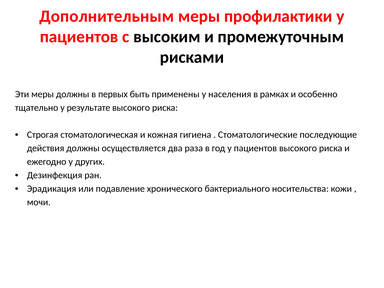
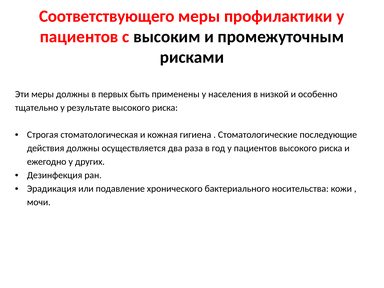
Дополнительным: Дополнительным -> Соответствующего (107, 16)
рамках: рамках -> низкой (274, 94)
